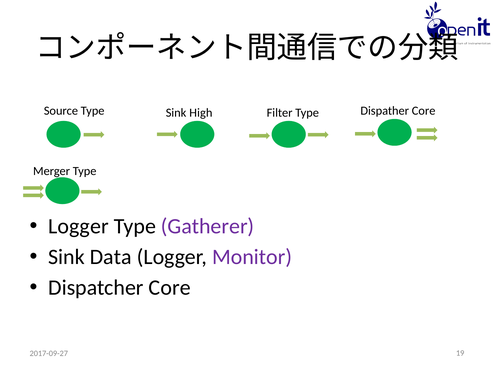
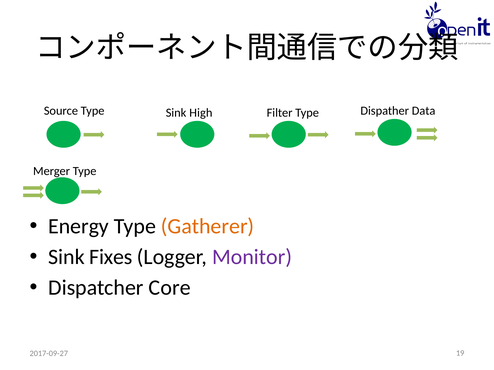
Dispather Core: Core -> Data (424, 111)
Logger: Logger -> Energy (79, 227)
Gatherer colour: purple -> orange (208, 227)
Data: Data -> Fixes (111, 257)
